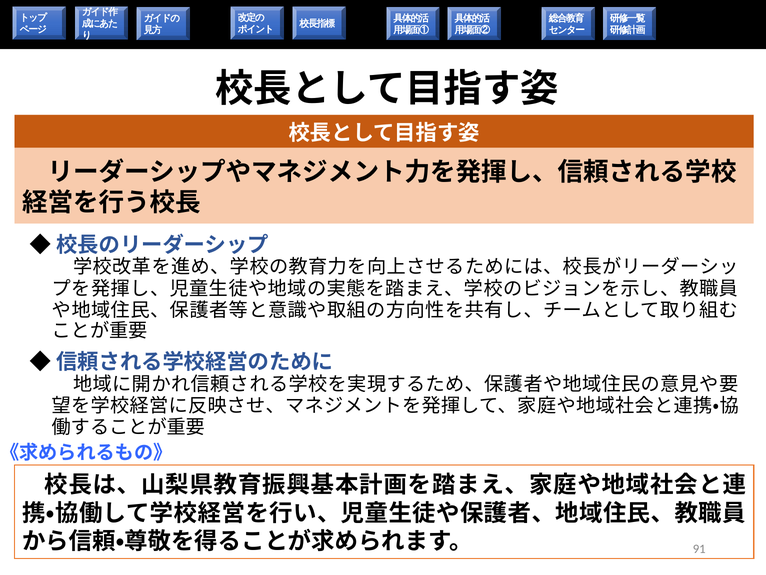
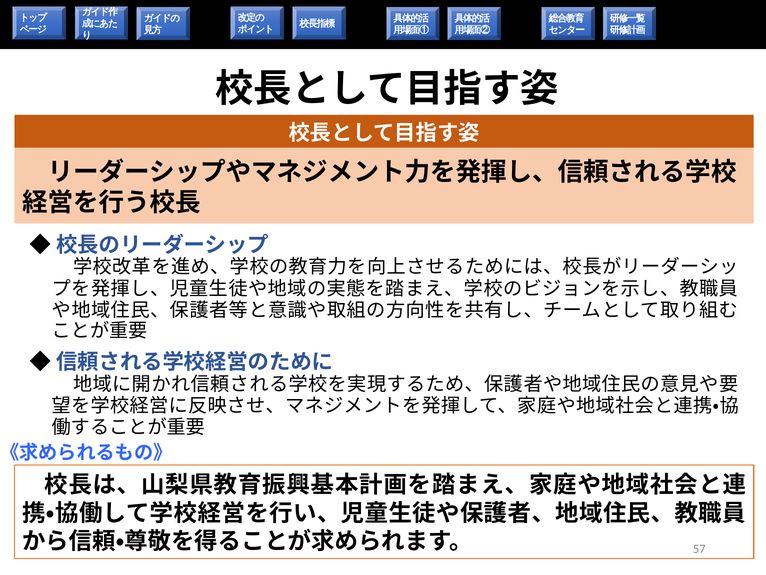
91: 91 -> 57 (699, 549)
